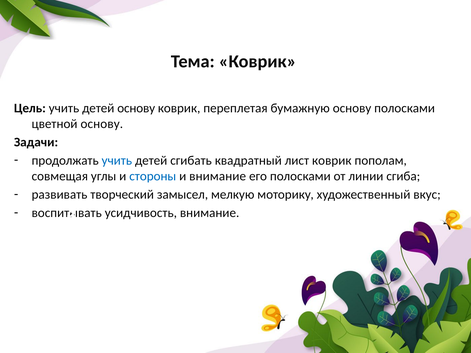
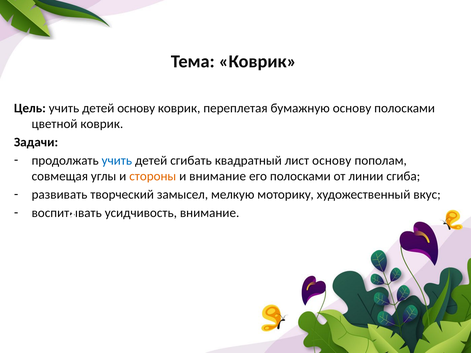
цветной основу: основу -> коврик (102, 124)
лист коврик: коврик -> основу (332, 161)
стороны colour: blue -> orange (153, 176)
